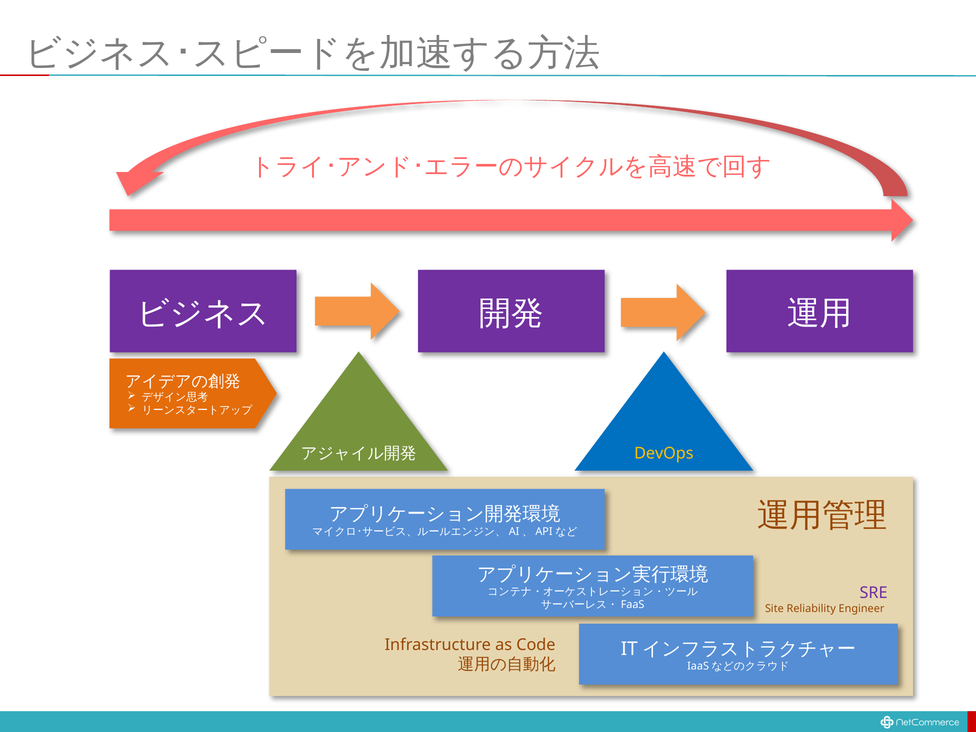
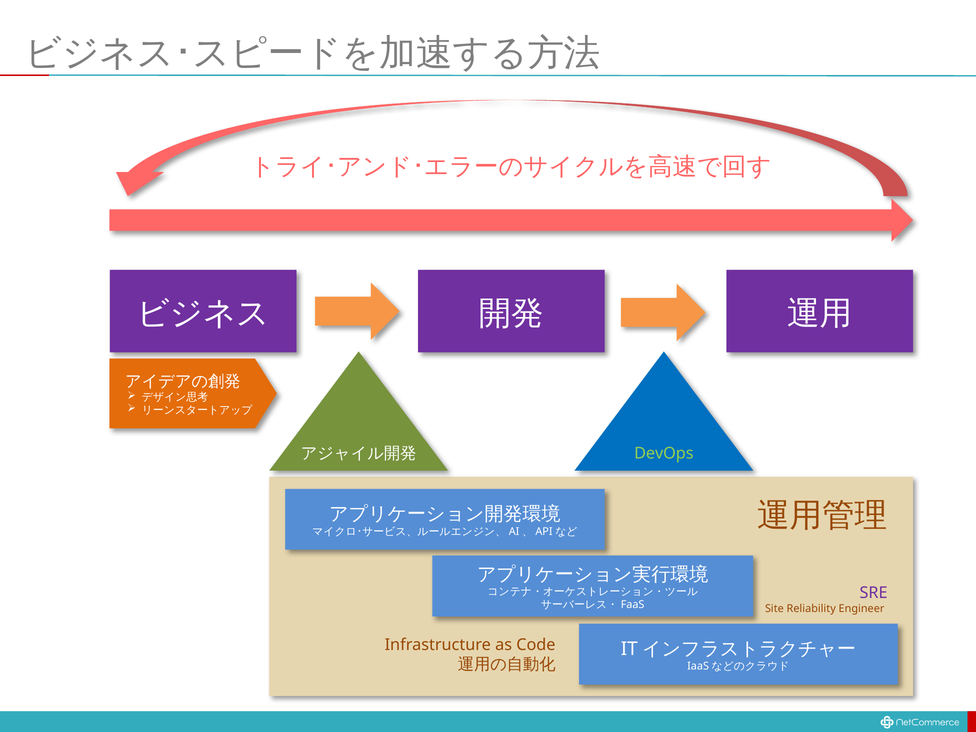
DevOps colour: yellow -> light green (664, 453)
